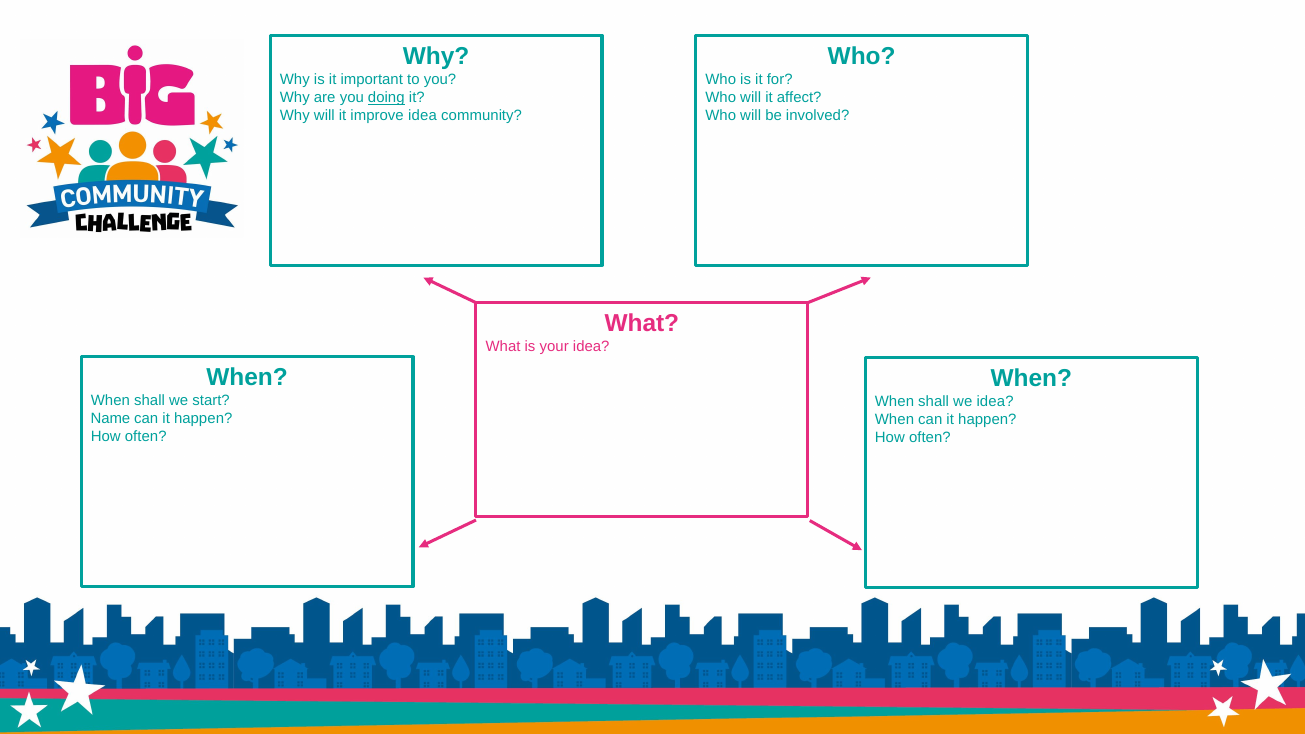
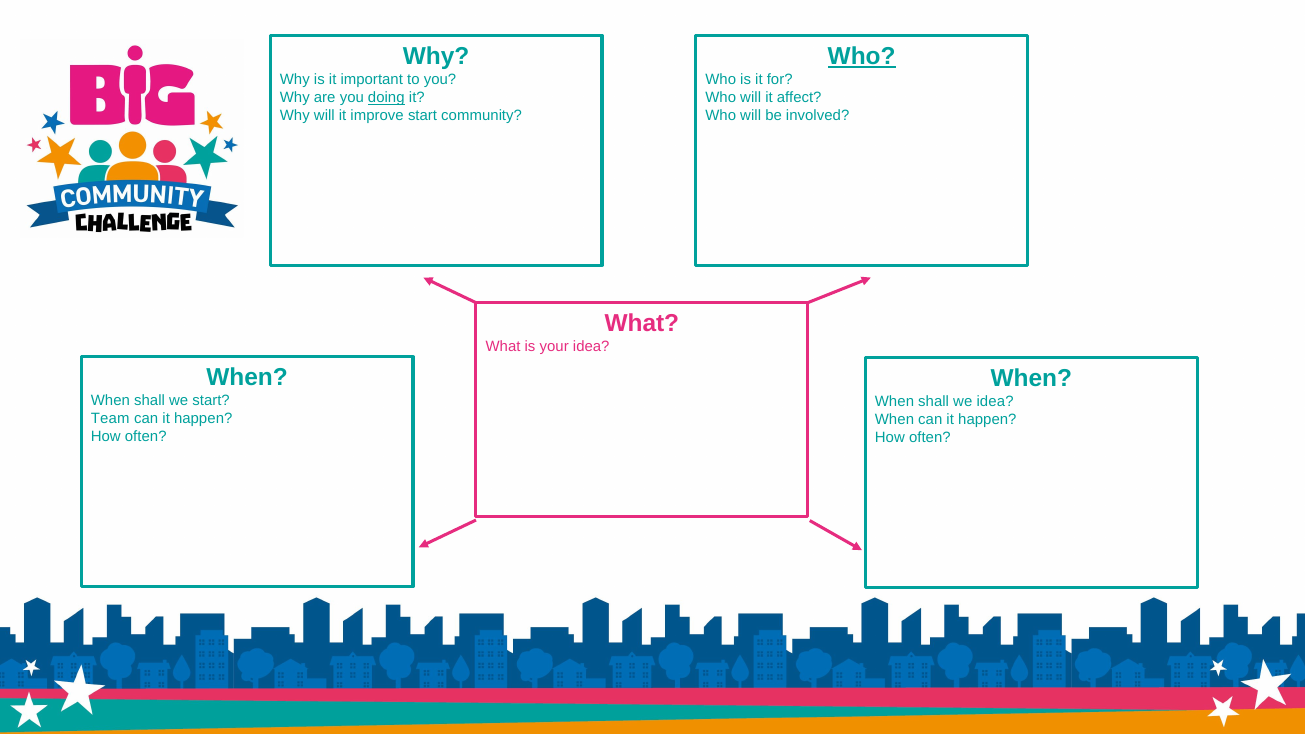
Who underline: none -> present (862, 57)
improve idea: idea -> start (423, 116)
Name: Name -> Team (110, 419)
